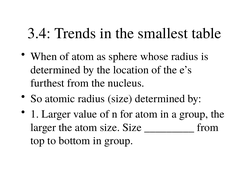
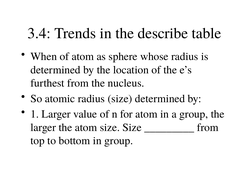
smallest: smallest -> describe (163, 33)
